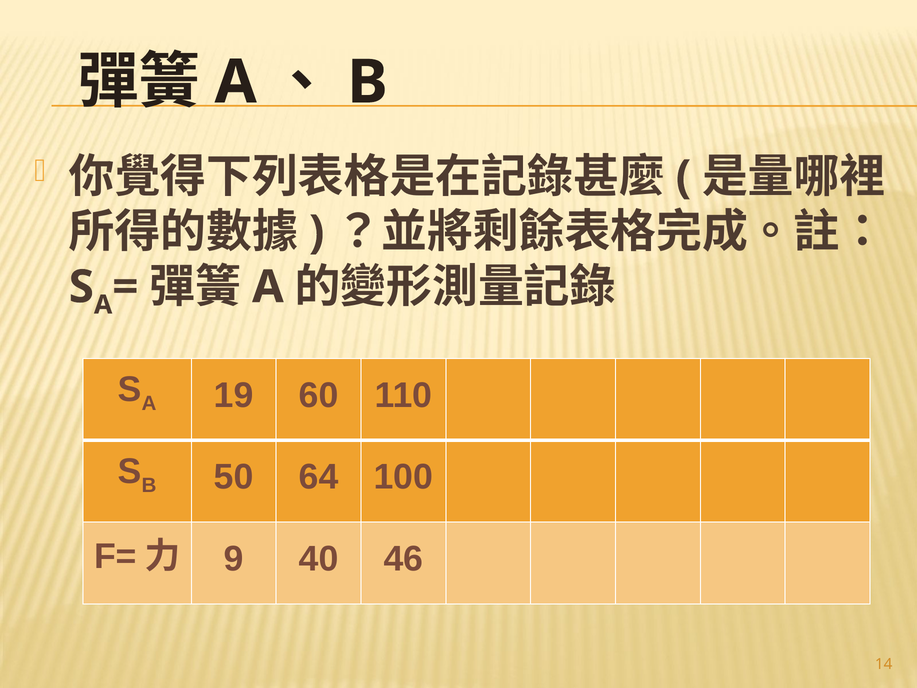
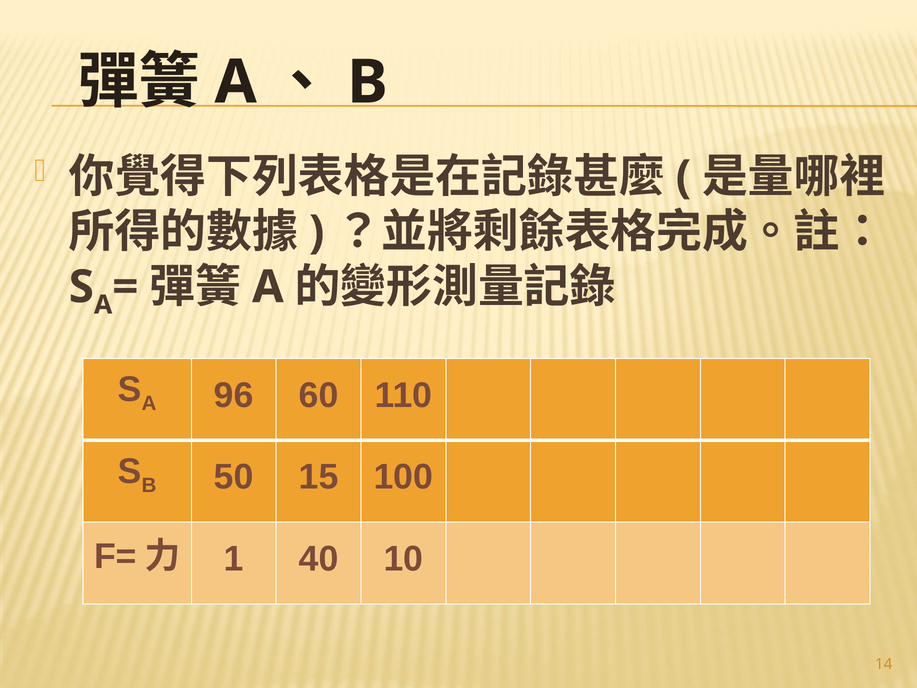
19: 19 -> 96 (234, 395)
64: 64 -> 15 (319, 477)
9: 9 -> 1 (234, 559)
46: 46 -> 10 (403, 559)
